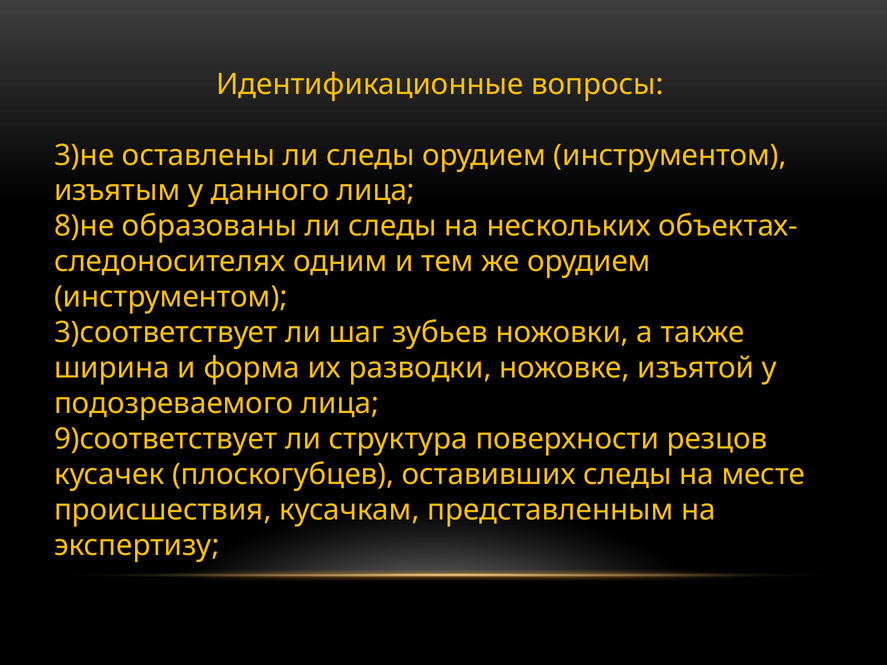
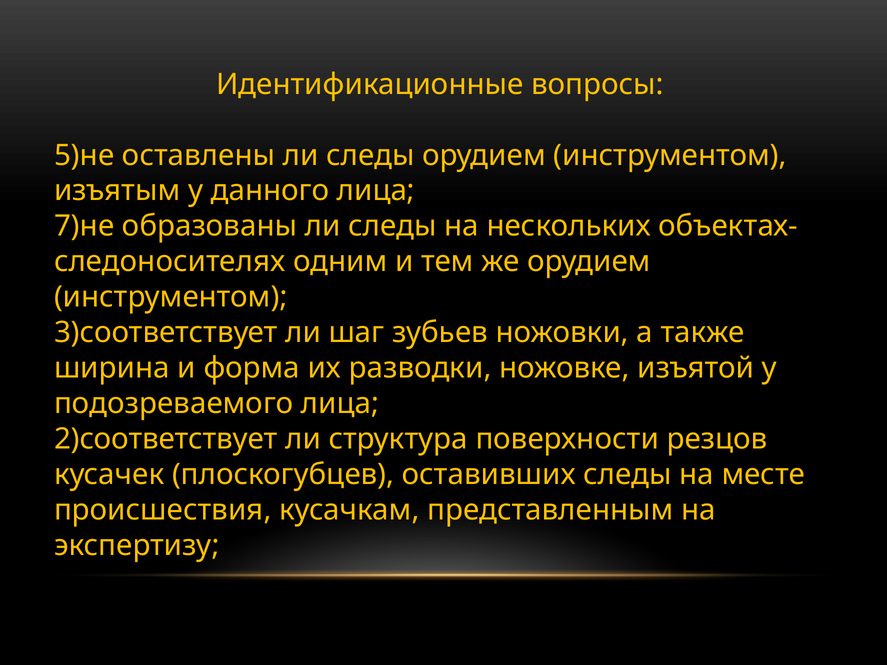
3)не: 3)не -> 5)не (84, 155)
8)не: 8)не -> 7)не (84, 226)
9)соответствует: 9)соответствует -> 2)соответствует (166, 439)
